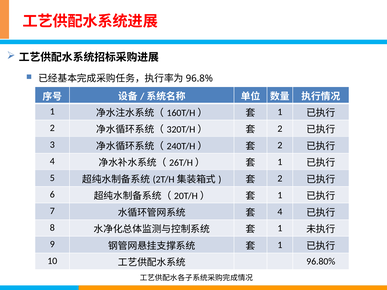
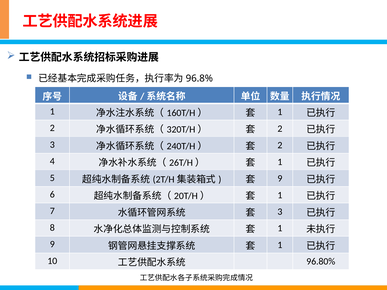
2: 2 -> 9 (280, 179)
4: 4 -> 3 (280, 212)
